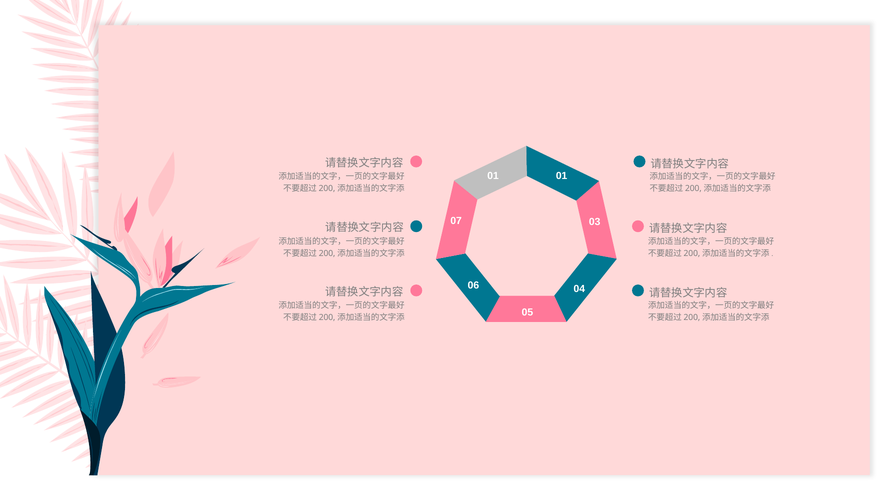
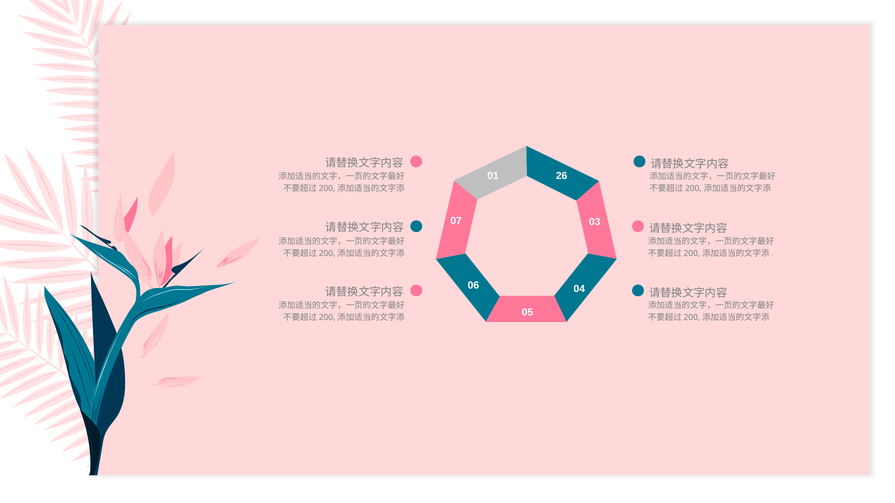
01 01: 01 -> 26 (562, 176)
